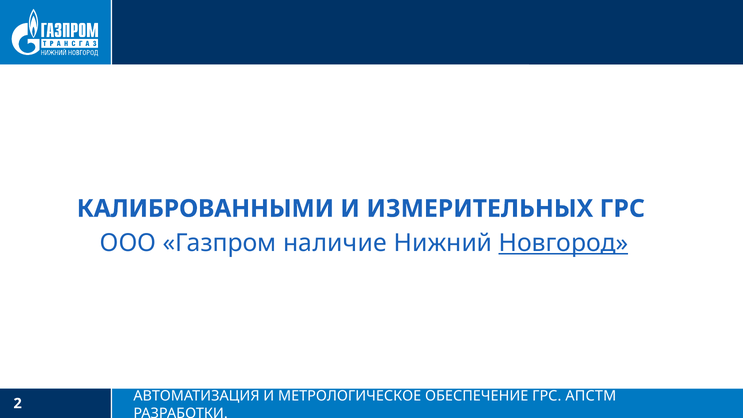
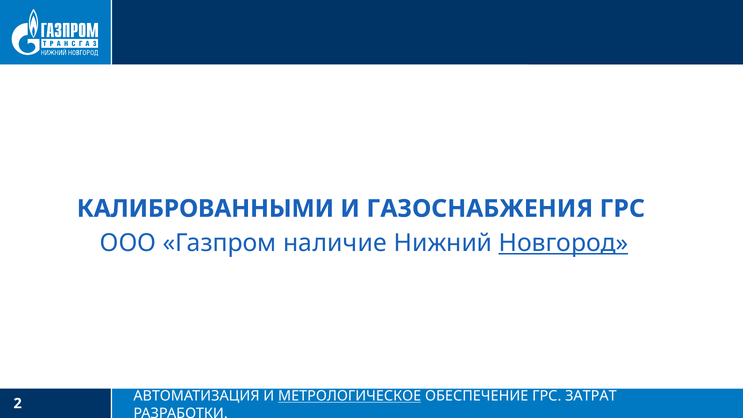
ИЗМЕРИТЕЛЬНЫХ: ИЗМЕРИТЕЛЬНЫХ -> ГАЗОСНАБЖЕНИЯ (480, 209)
МЕТРОЛОГИЧЕСКОЕ underline: none -> present (350, 396)
АПСТМ: АПСТМ -> ЗАТРАТ (591, 396)
